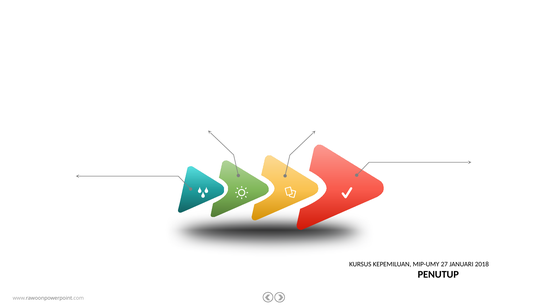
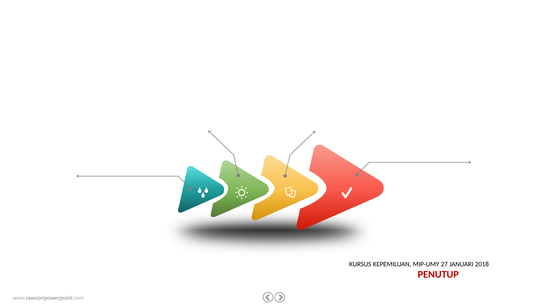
PENUTUP colour: black -> red (438, 275)
